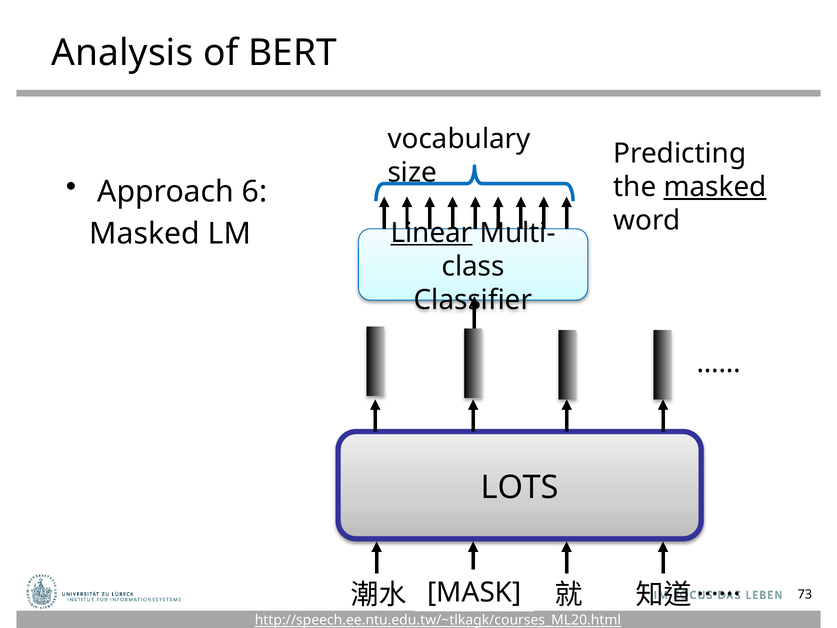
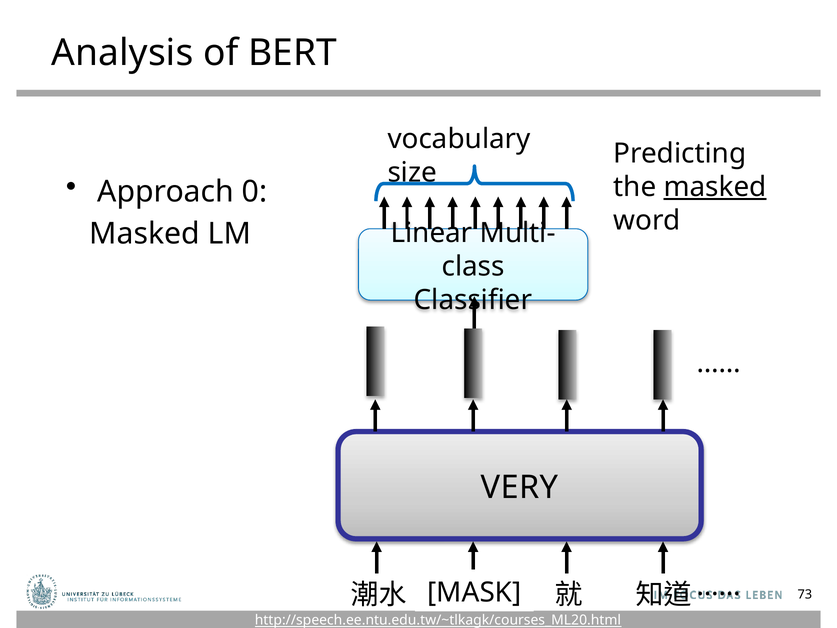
6: 6 -> 0 (255, 192)
Linear underline: present -> none (432, 233)
LOTS: LOTS -> VERY (519, 487)
